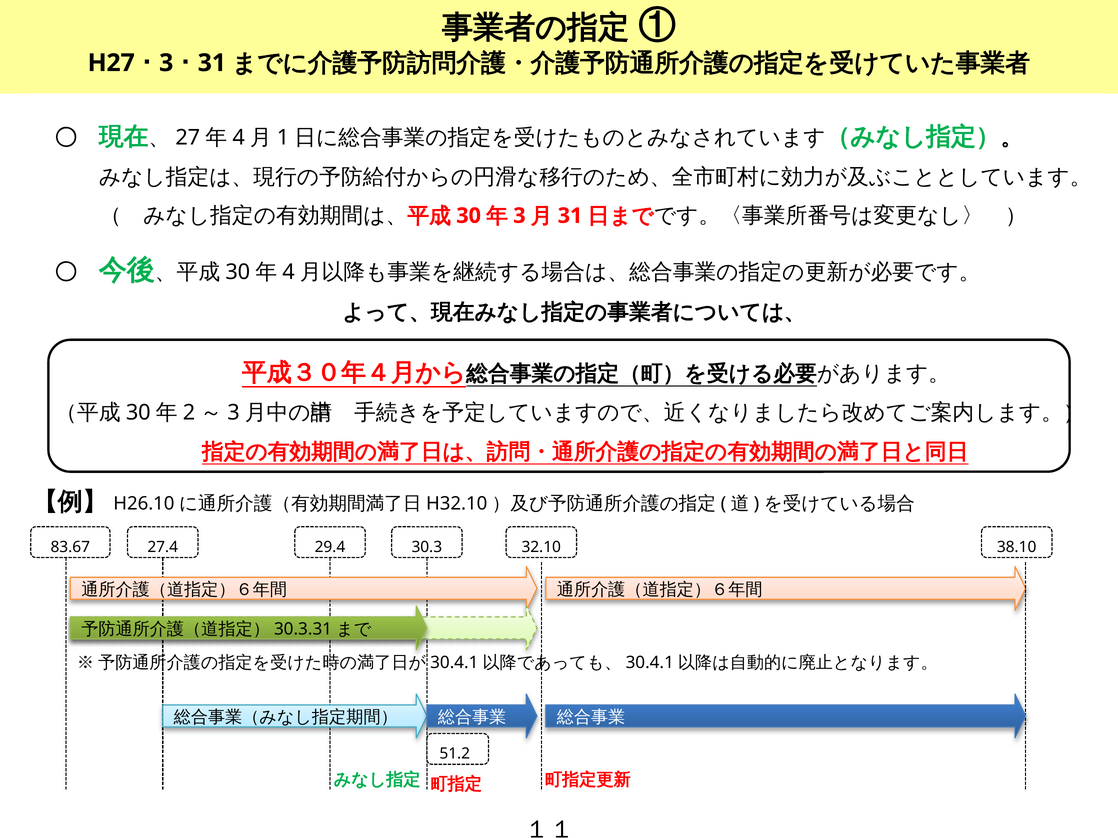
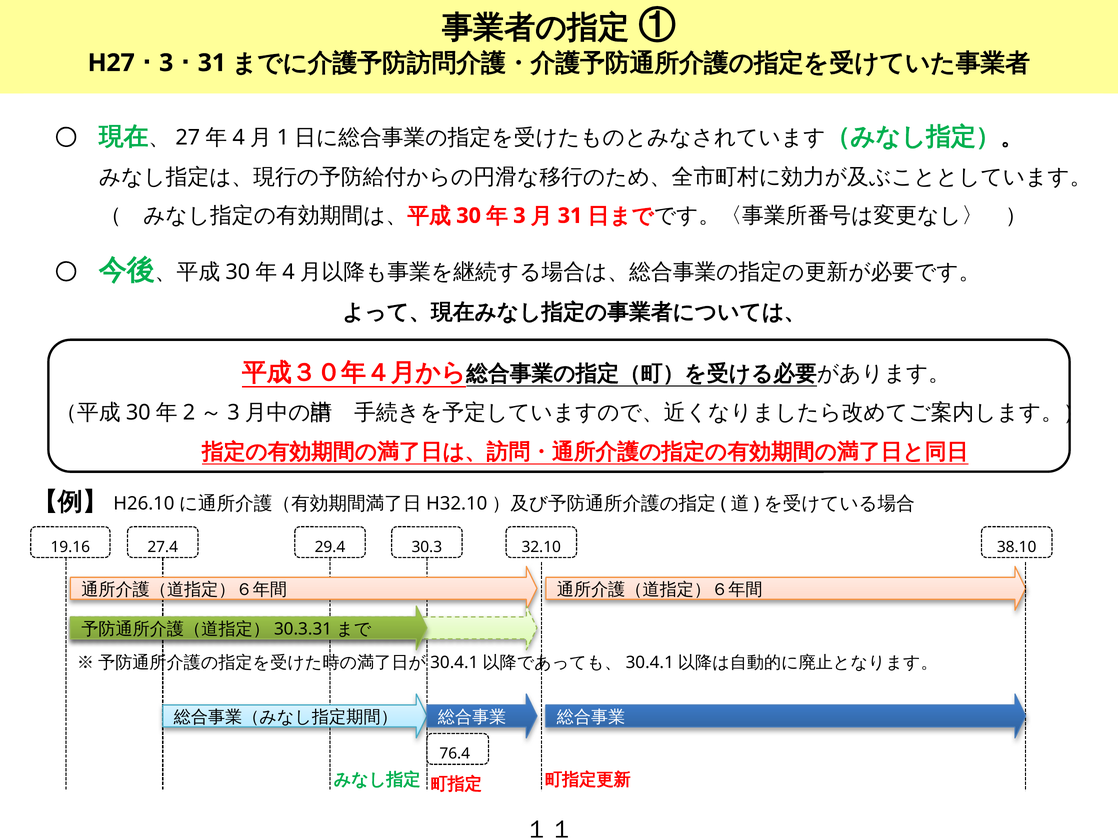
83.67: 83.67 -> 19.16 (70, 547)
51.2: 51.2 -> 76.4 (455, 754)
